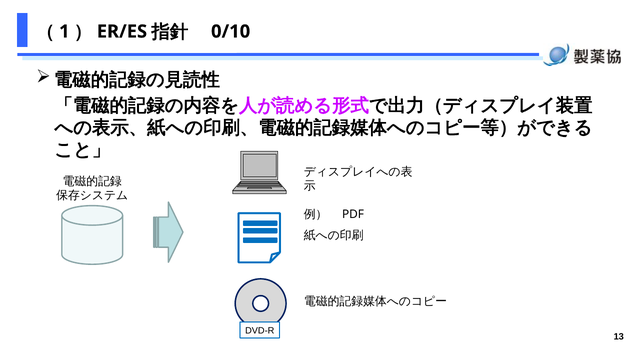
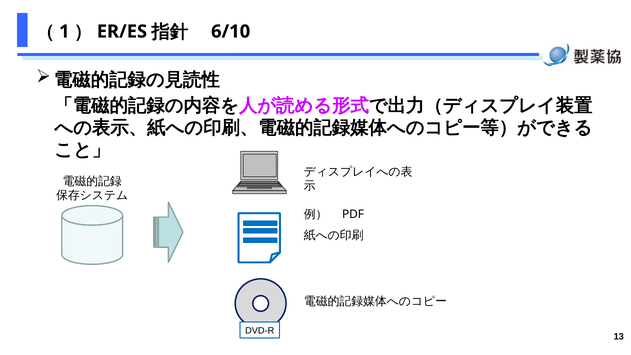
0/10: 0/10 -> 6/10 (231, 32)
